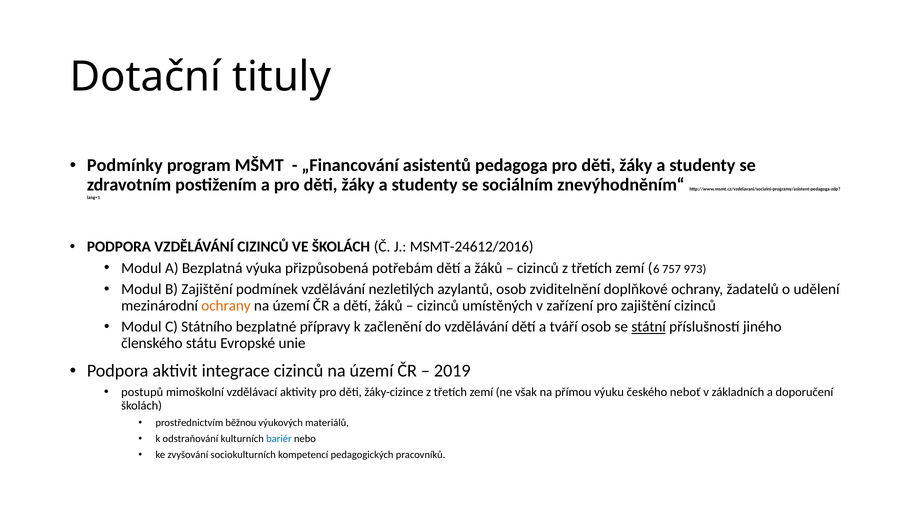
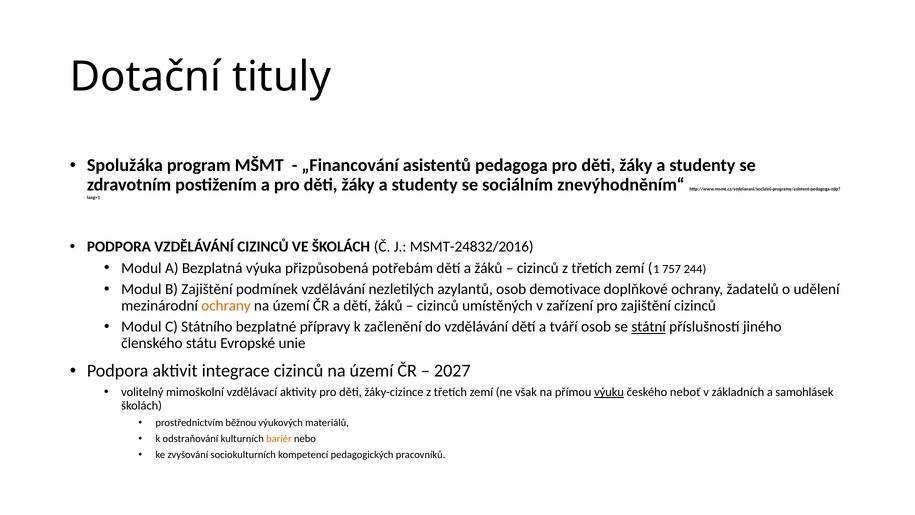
Podmínky: Podmínky -> Spolužáka (125, 165)
MSMT-24612/2016: MSMT-24612/2016 -> MSMT-24832/2016 (472, 247)
6: 6 -> 1 (656, 269)
973: 973 -> 244 (695, 269)
zviditelnění: zviditelnění -> demotivace (565, 289)
2019: 2019 -> 2027 (452, 371)
postupů: postupů -> volitelný (142, 392)
výuku underline: none -> present (609, 392)
doporučení: doporučení -> samohlásek (805, 392)
bariér colour: blue -> orange (279, 439)
